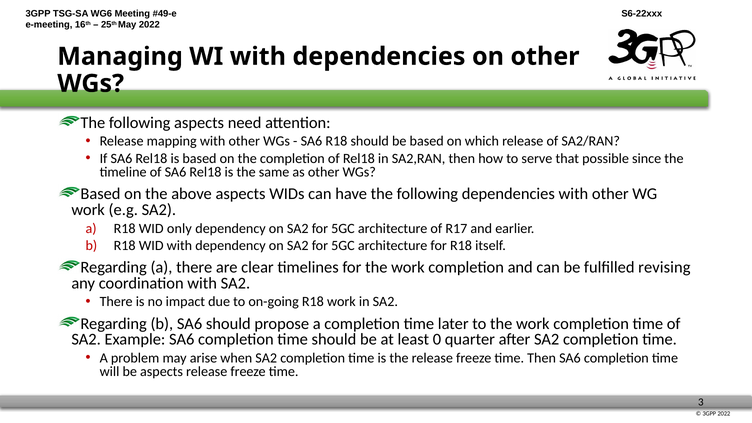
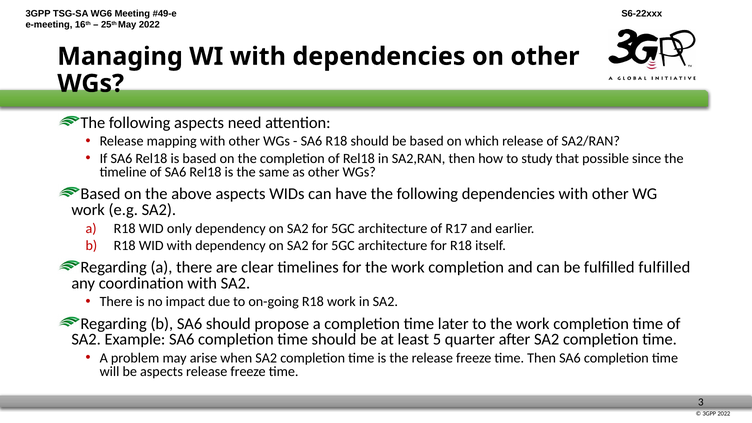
serve: serve -> study (537, 158)
fulfilled revising: revising -> fulfilled (664, 267)
0: 0 -> 5 (437, 340)
